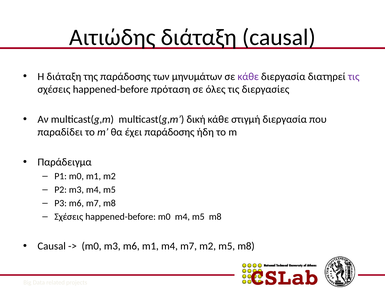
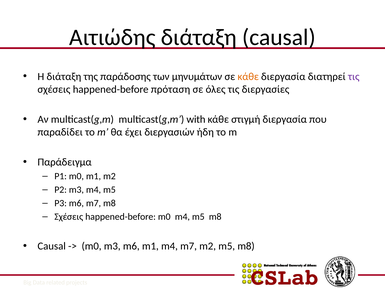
κάθε colour: purple -> orange (248, 76)
δική: δική -> with (196, 119)
έχει παράδοσης: παράδοσης -> διεργασιών (169, 132)
